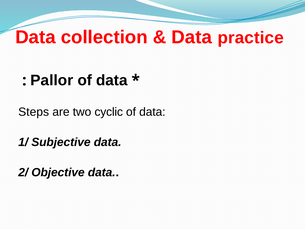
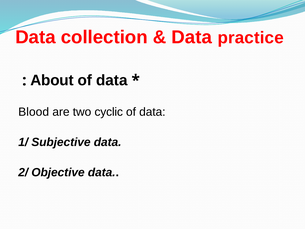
Pallor: Pallor -> About (52, 80)
Steps: Steps -> Blood (34, 112)
